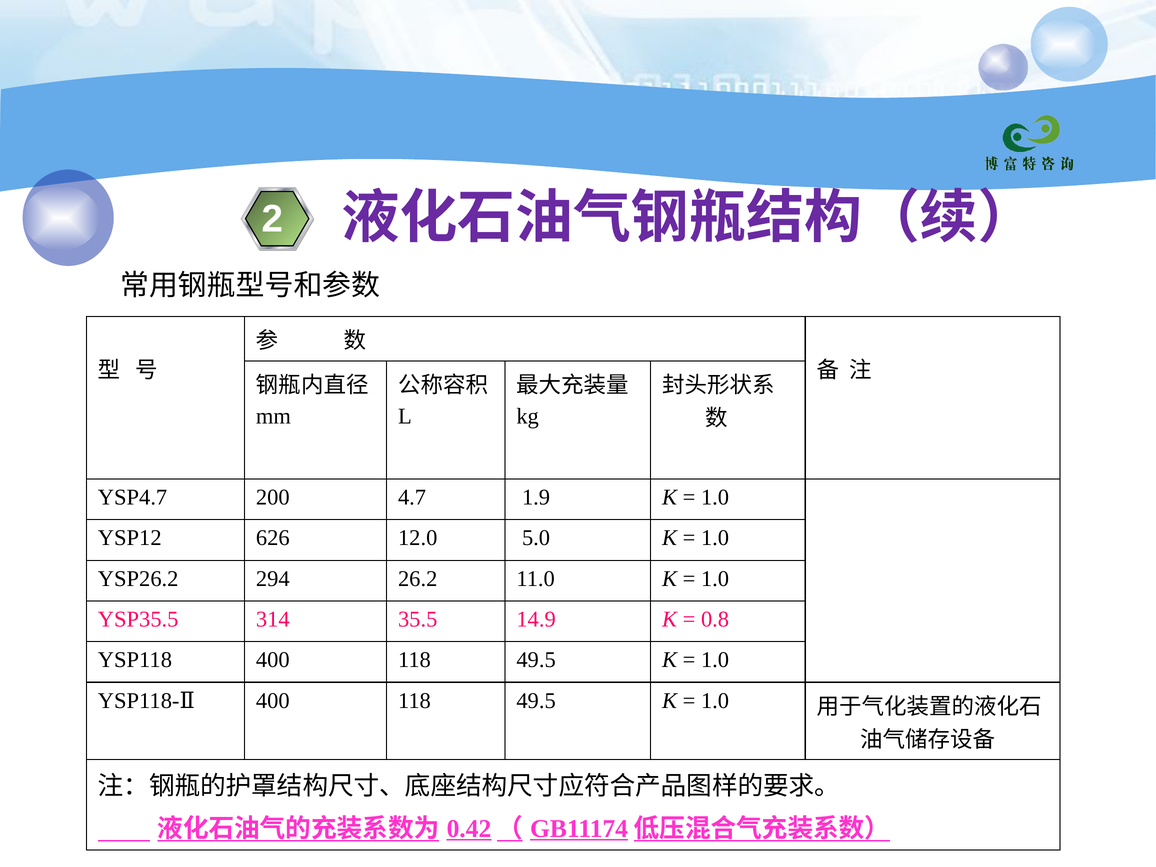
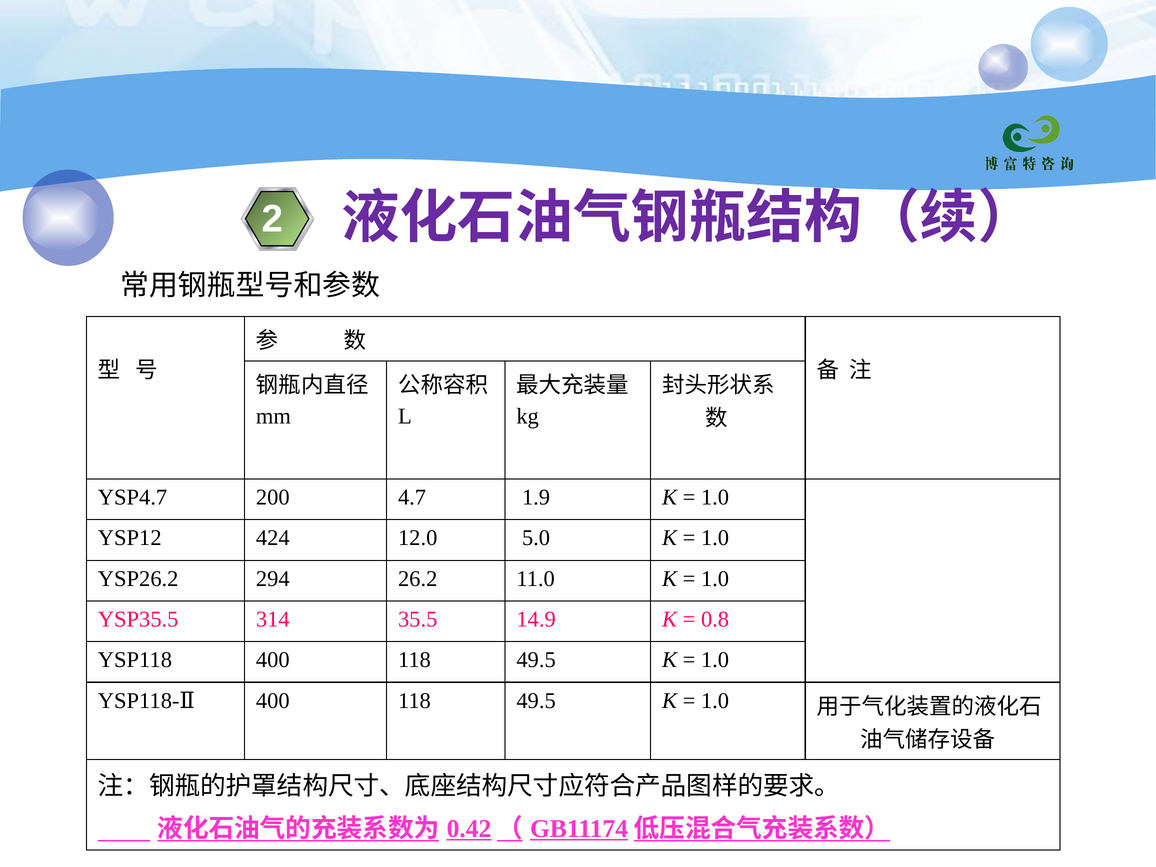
626: 626 -> 424 (273, 538)
